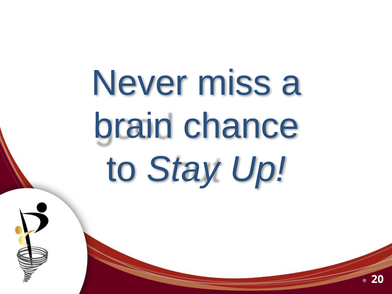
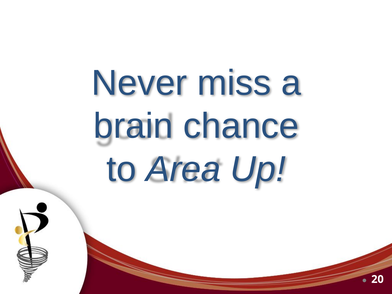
Stay: Stay -> Area (183, 169)
